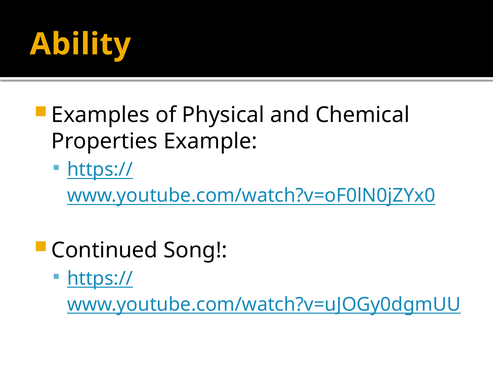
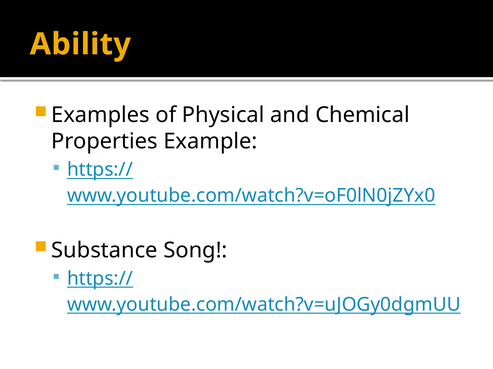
Continued: Continued -> Substance (104, 251)
